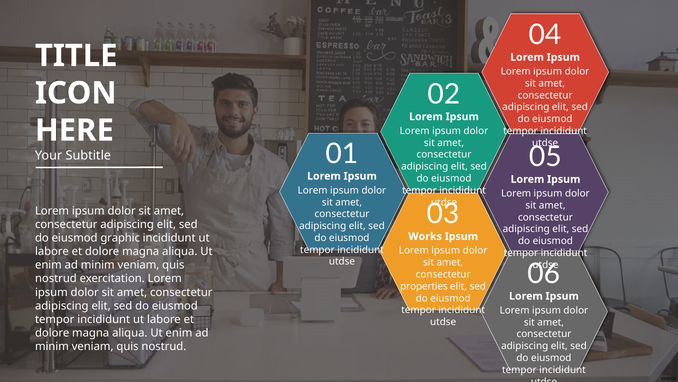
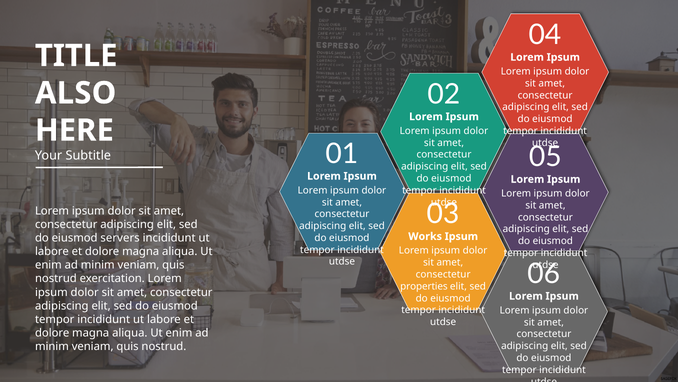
ICON: ICON -> ALSO (76, 93)
graphic: graphic -> servers (120, 238)
